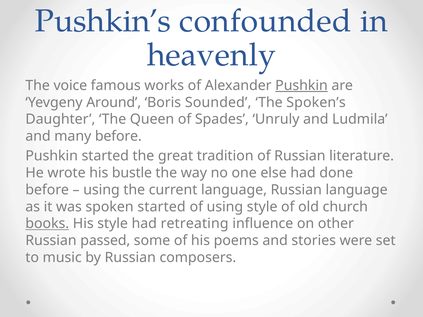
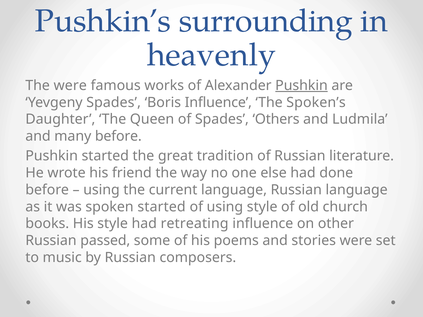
confounded: confounded -> surrounding (266, 21)
The voice: voice -> were (70, 86)
Yevgeny Around: Around -> Spades (114, 103)
Boris Sounded: Sounded -> Influence (218, 103)
Unruly: Unruly -> Others (276, 119)
bustle: bustle -> friend (132, 173)
books underline: present -> none (47, 224)
